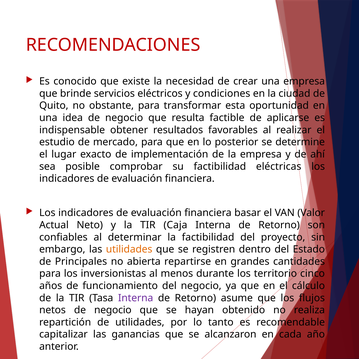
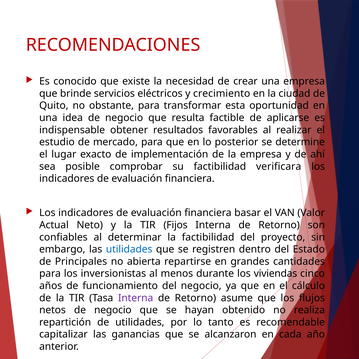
condiciones: condiciones -> crecimiento (222, 93)
eléctricas: eléctricas -> verificara (279, 166)
Caja: Caja -> Fijos (176, 225)
utilidades colour: orange -> blue (129, 249)
territorio: territorio -> viviendas (275, 274)
